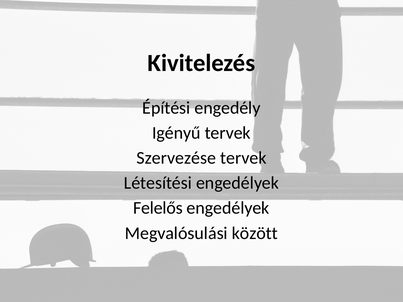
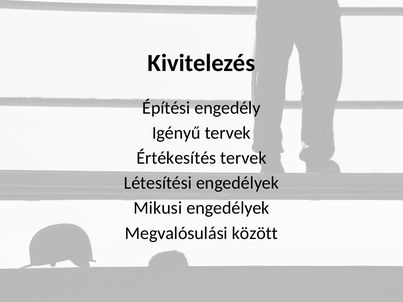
Szervezése: Szervezése -> Értékesítés (176, 158)
Felelős: Felelős -> Mikusi (158, 208)
